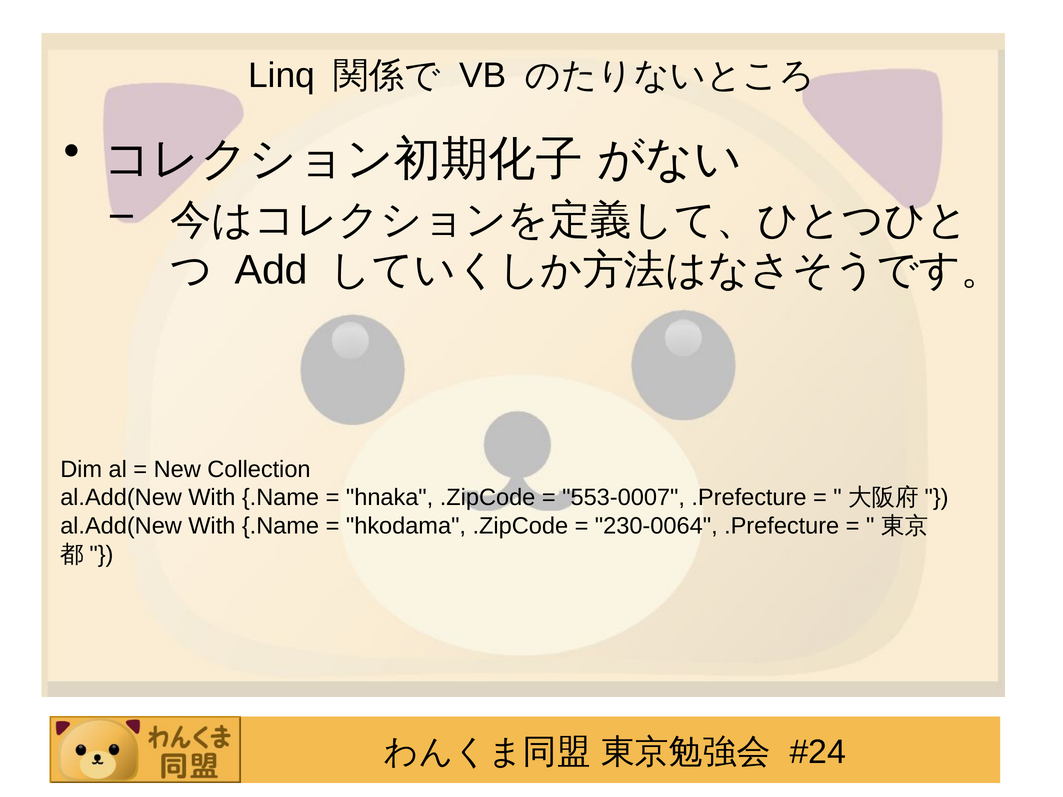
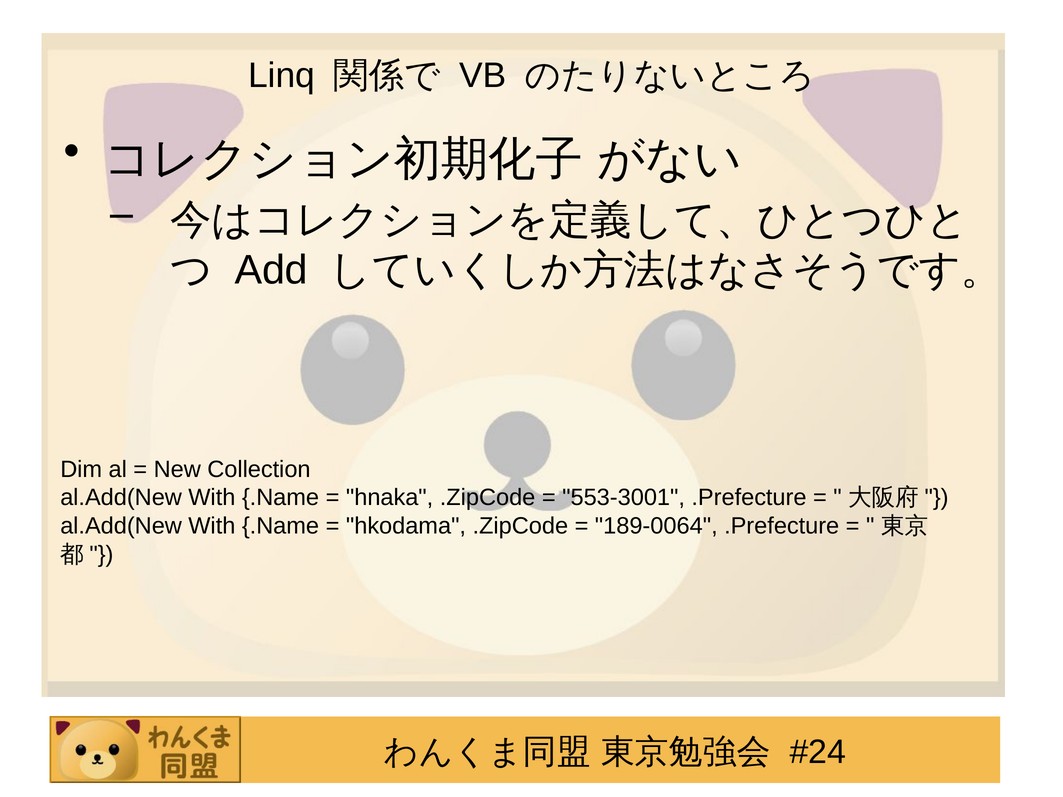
553-0007: 553-0007 -> 553-3001 (624, 498)
230-0064: 230-0064 -> 189-0064 (656, 526)
